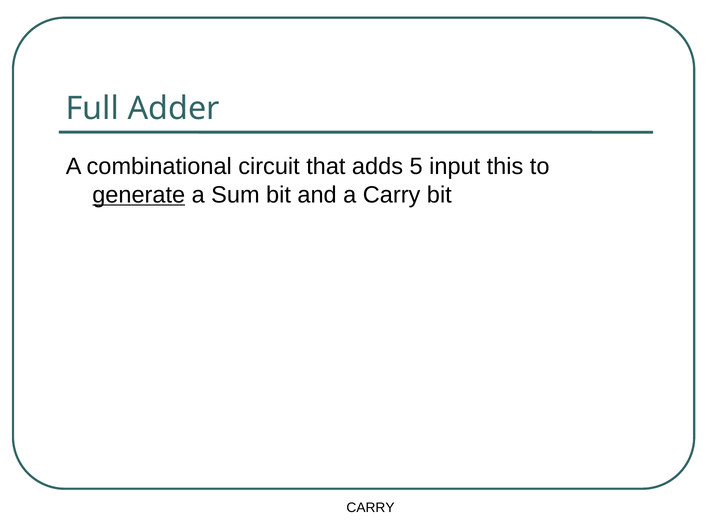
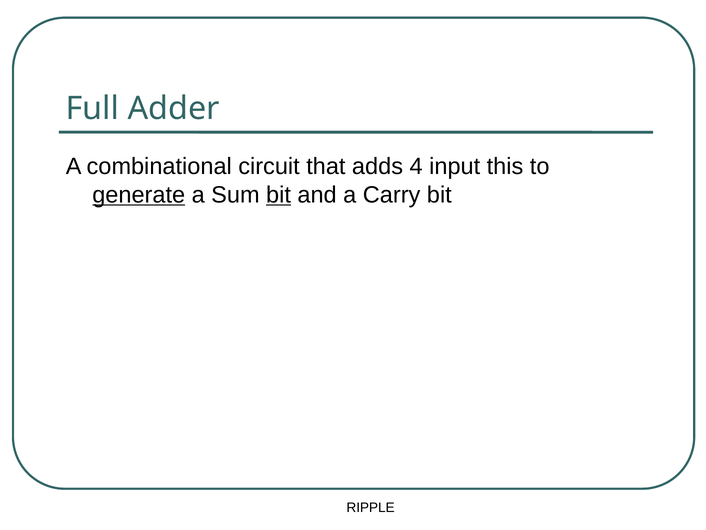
5: 5 -> 4 (416, 166)
bit underline: none -> present (279, 195)
CARRY: CARRY -> RIPPLE (371, 507)
